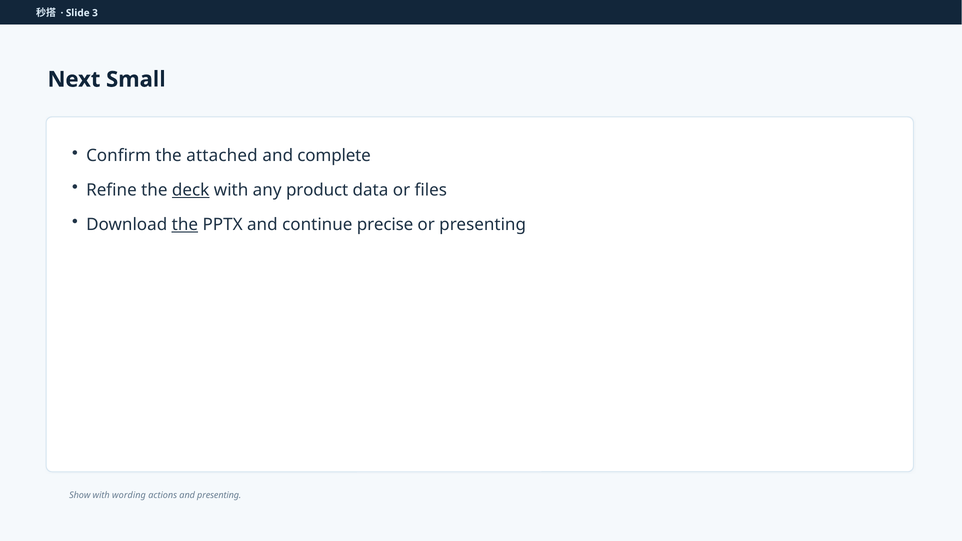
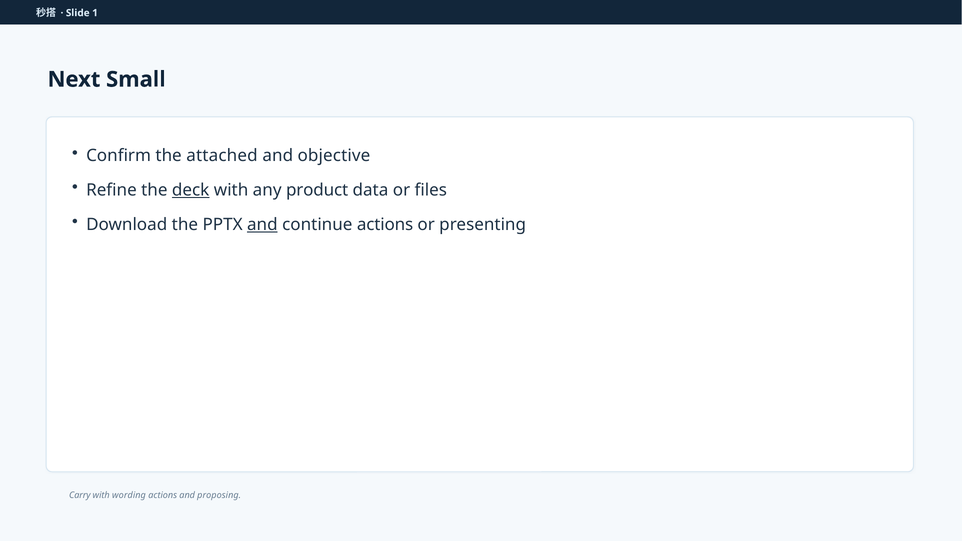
3: 3 -> 1 (95, 13)
complete: complete -> objective (334, 156)
the underline: present -> none (185, 225)
and underline: none -> present (262, 225)
continue precise: precise -> actions (385, 225)
Show: Show -> Carry (80, 496)
and presenting: presenting -> proposing (219, 496)
